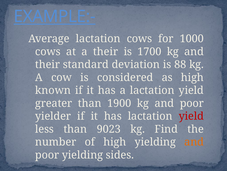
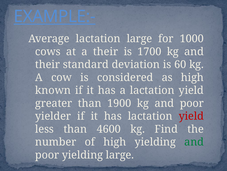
lactation cows: cows -> large (139, 39)
88: 88 -> 60 (180, 64)
9023: 9023 -> 4600 (109, 129)
and colour: orange -> green (194, 141)
yielding sides: sides -> large (120, 154)
